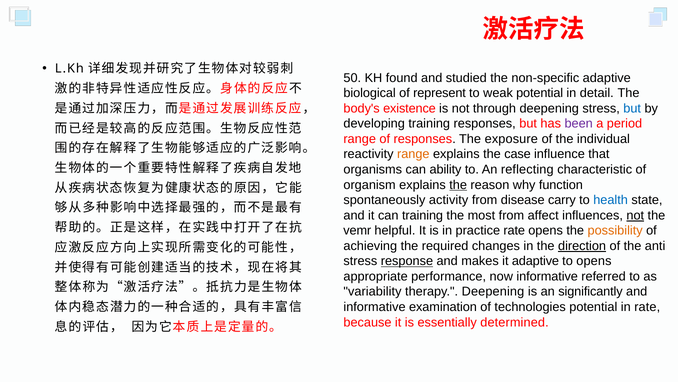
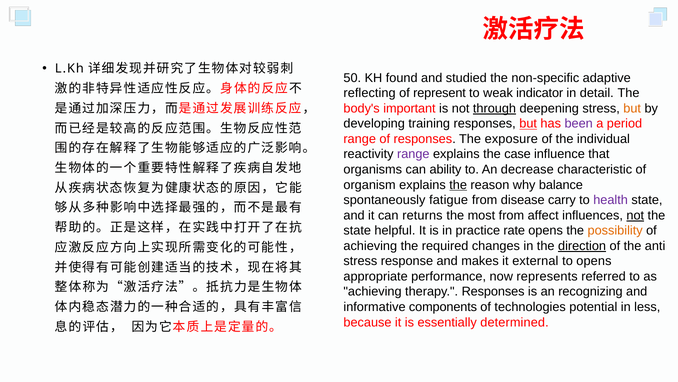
biological: biological -> reflecting (370, 93)
weak potential: potential -> indicator (540, 93)
existence: existence -> important (409, 108)
through underline: none -> present (494, 108)
but colour: blue -> orange (632, 108)
but underline: none -> present (528, 124)
range colour: orange -> purple (413, 154)
reflecting: reflecting -> decrease (527, 169)
function: function -> balance (561, 185)
activity: activity -> fatigue (449, 200)
health colour: blue -> purple (611, 200)
can training: training -> returns (422, 215)
vemr: vemr -> state (357, 230)
response underline: present -> none (407, 261)
it adaptive: adaptive -> external (535, 261)
now informative: informative -> represents (547, 276)
variability: variability -> achieving (373, 291)
therapy Deepening: Deepening -> Responses (493, 291)
significantly: significantly -> recognizing (590, 291)
examination: examination -> components (443, 307)
in rate: rate -> less (647, 307)
